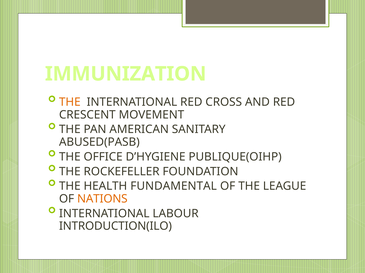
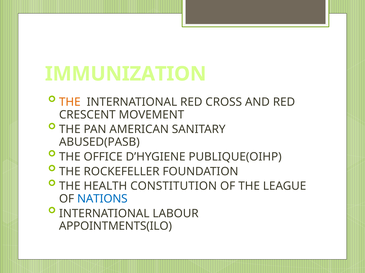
FUNDAMENTAL: FUNDAMENTAL -> CONSTITUTION (174, 187)
NATIONS colour: orange -> blue (102, 199)
INTRODUCTION(ILO: INTRODUCTION(ILO -> APPOINTMENTS(ILO (115, 227)
